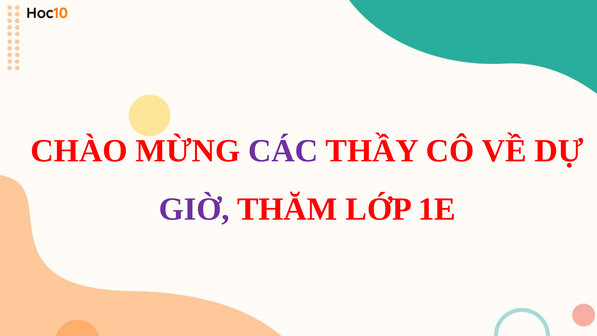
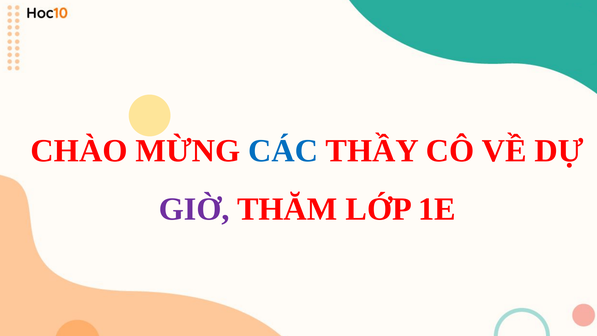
CÁC colour: purple -> blue (283, 151)
